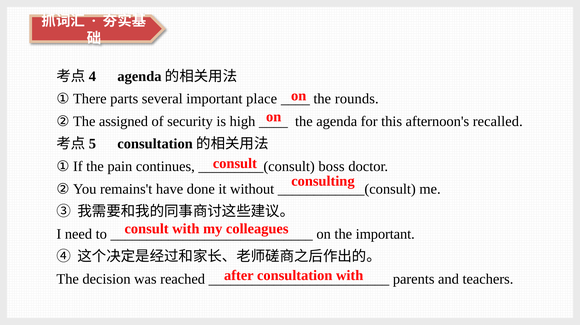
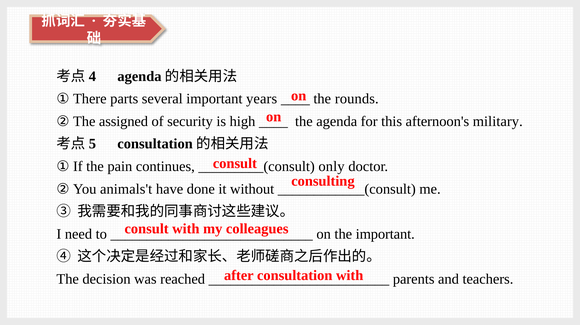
place: place -> years (262, 99)
recalled: recalled -> military (498, 121)
boss: boss -> only (332, 166)
remains't: remains't -> animals't (126, 189)
